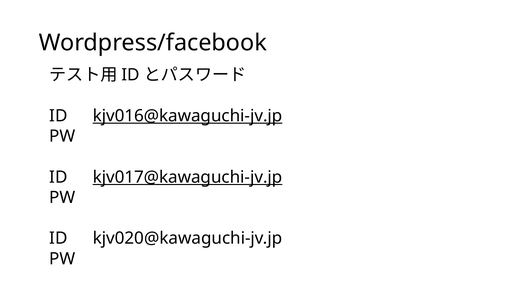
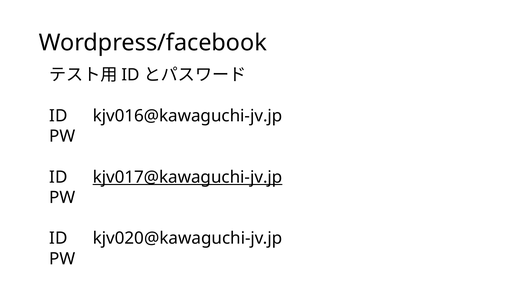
kjv016@kawaguchi-jv.jp underline: present -> none (188, 116)
